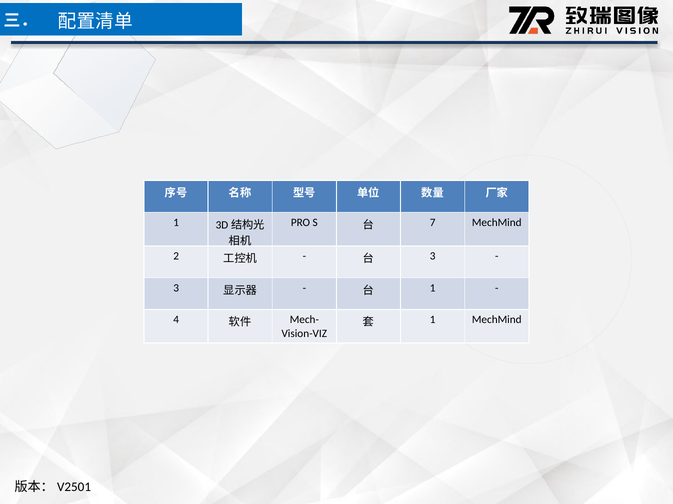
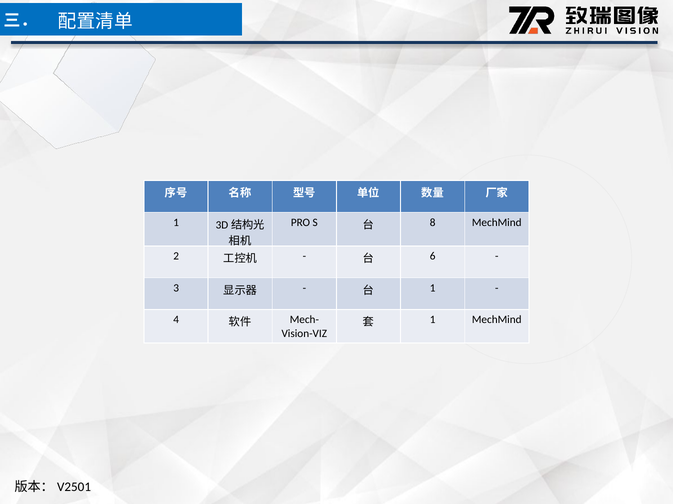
7: 7 -> 8 (433, 223)
3: 3 -> 6 (433, 257)
